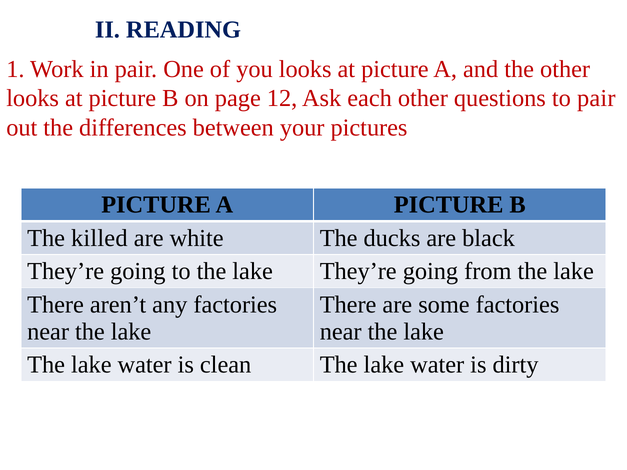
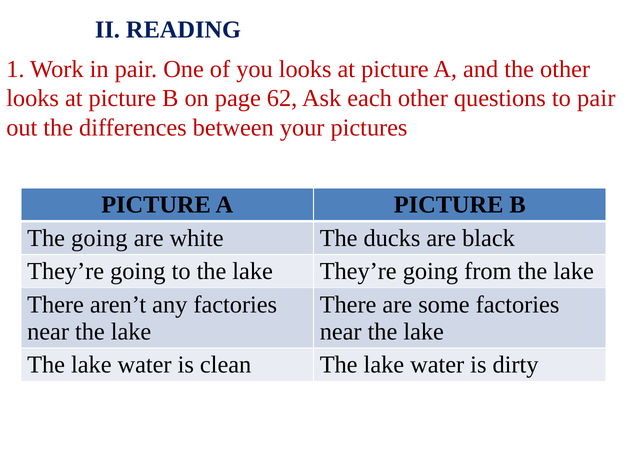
12: 12 -> 62 (282, 98)
The killed: killed -> going (99, 238)
